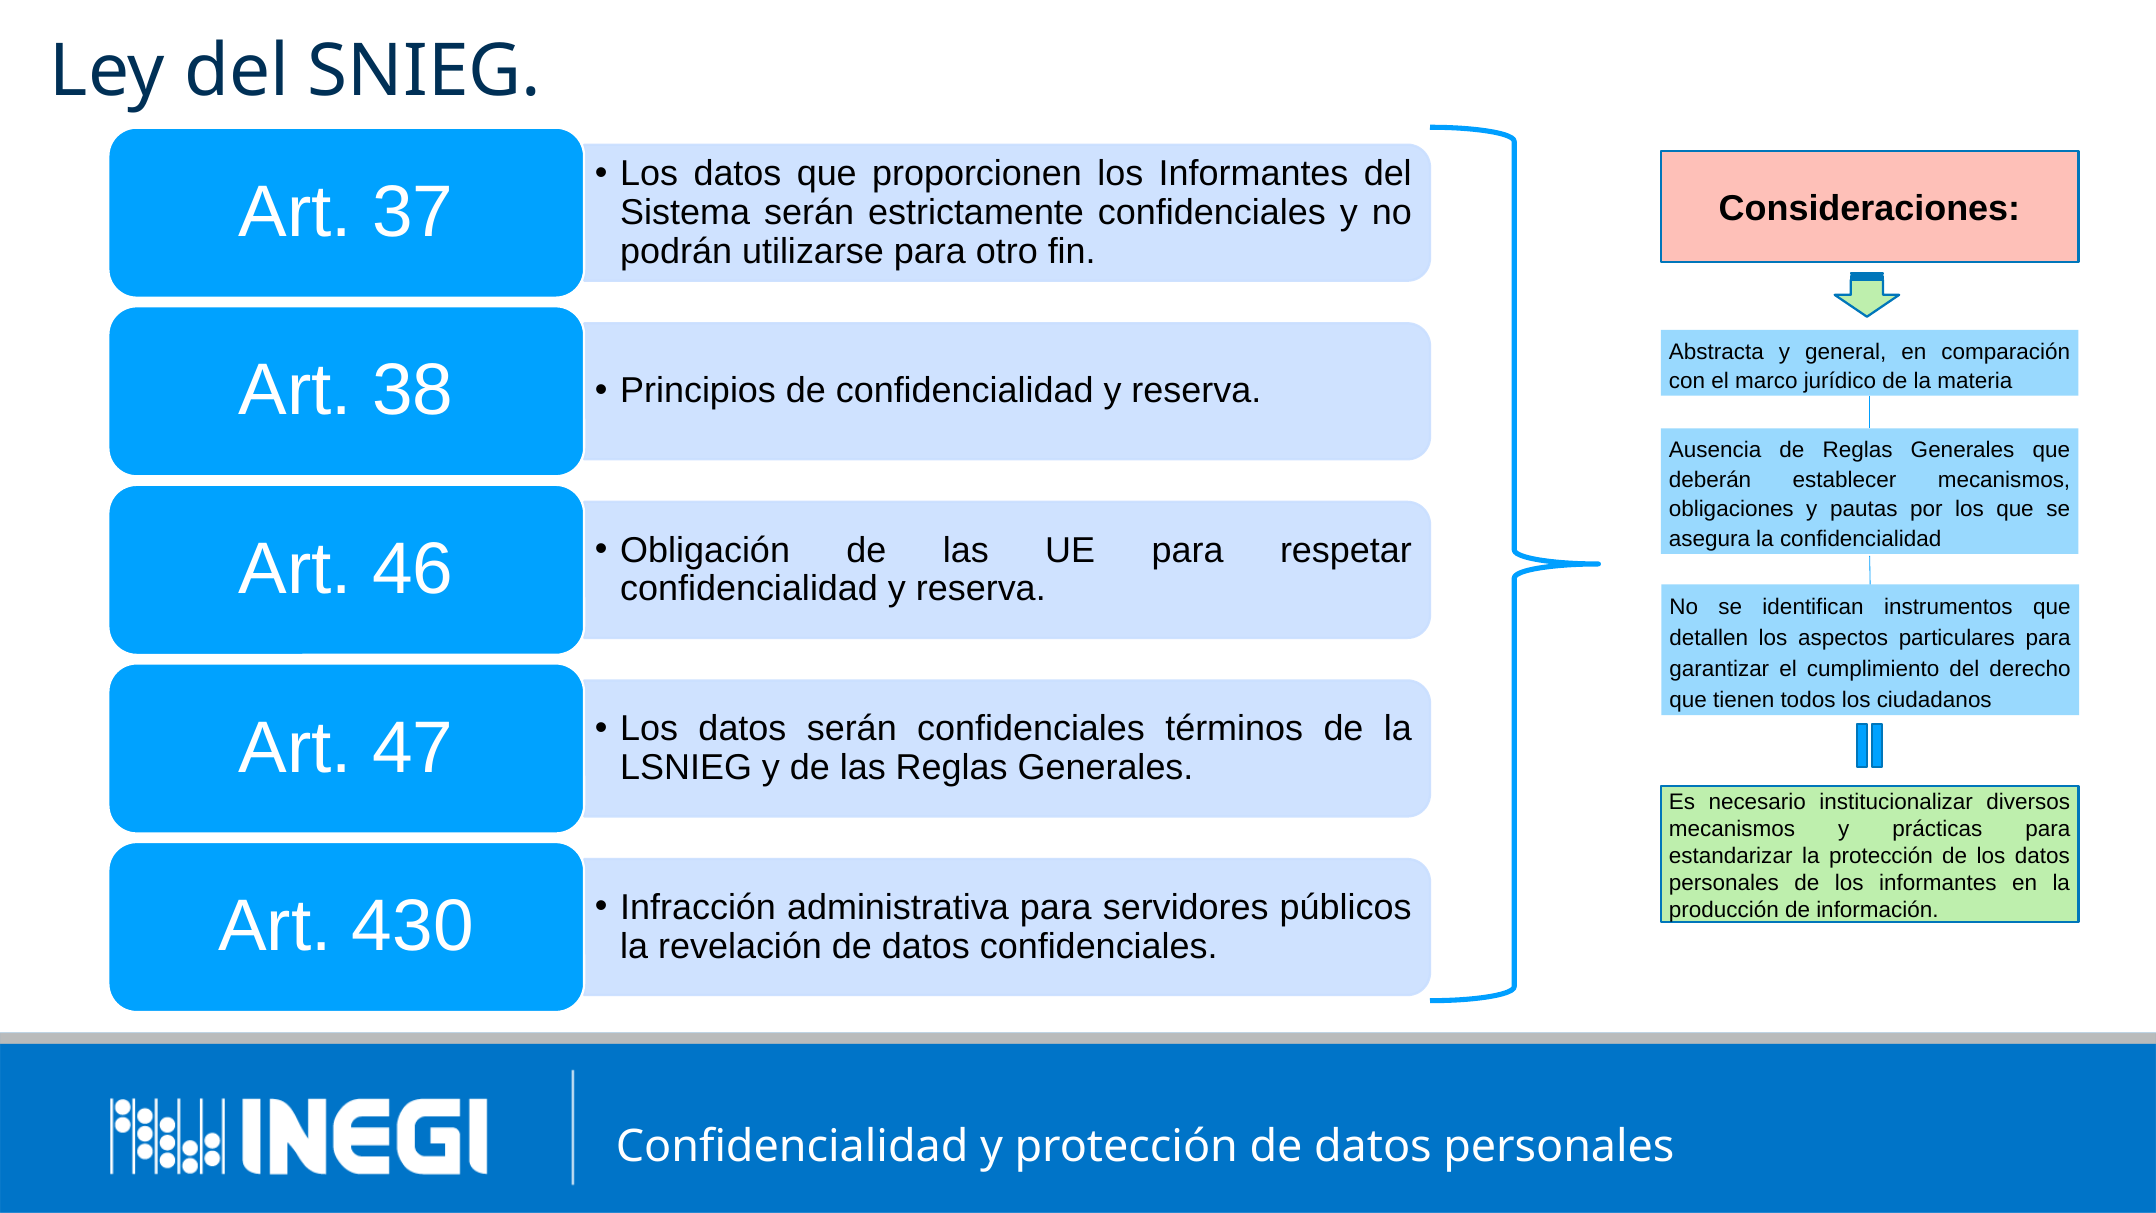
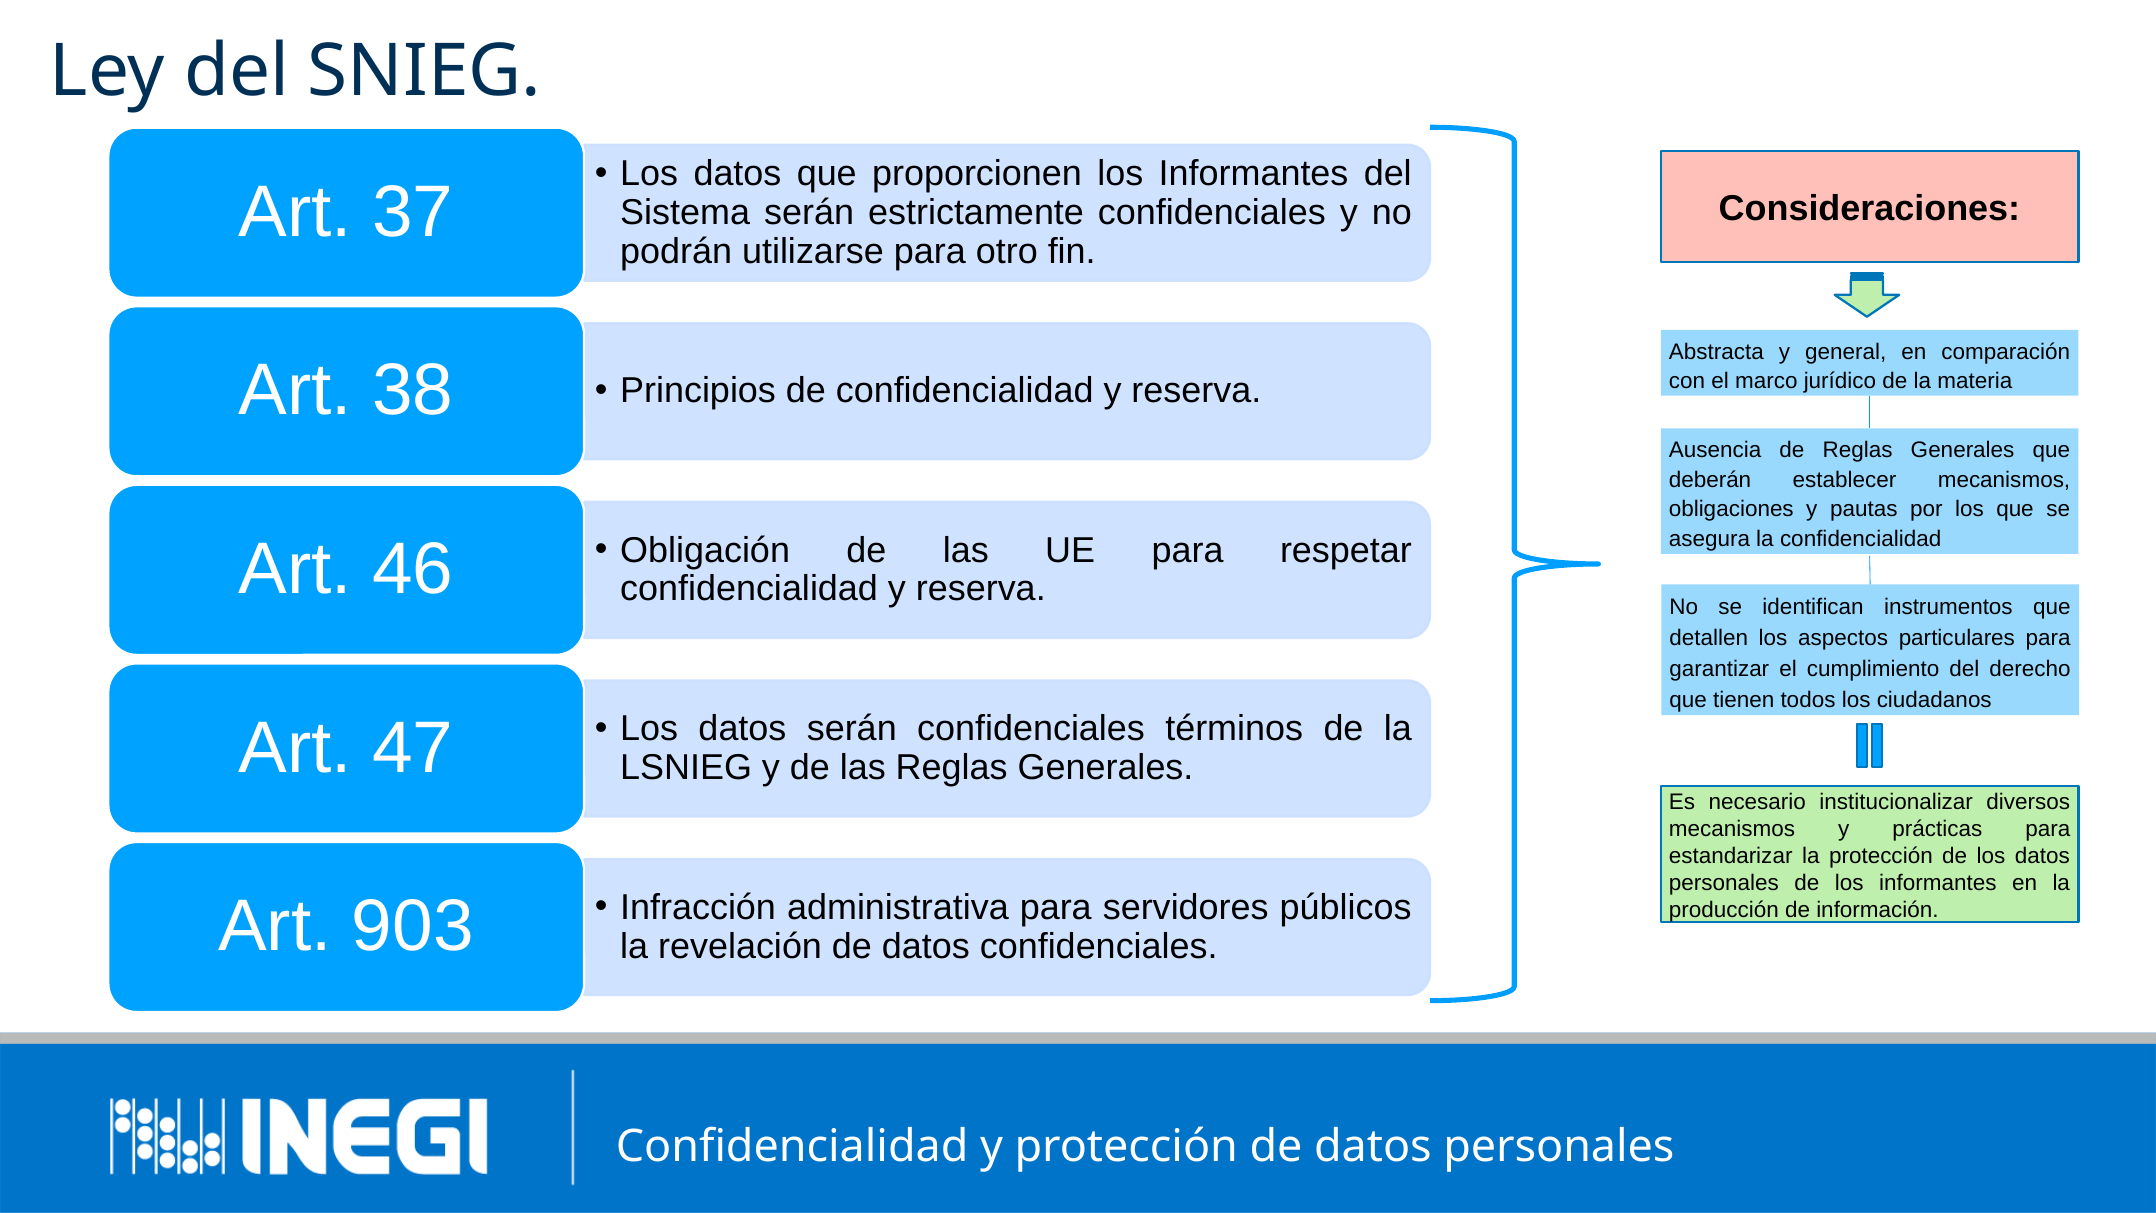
430: 430 -> 903 (413, 926)
